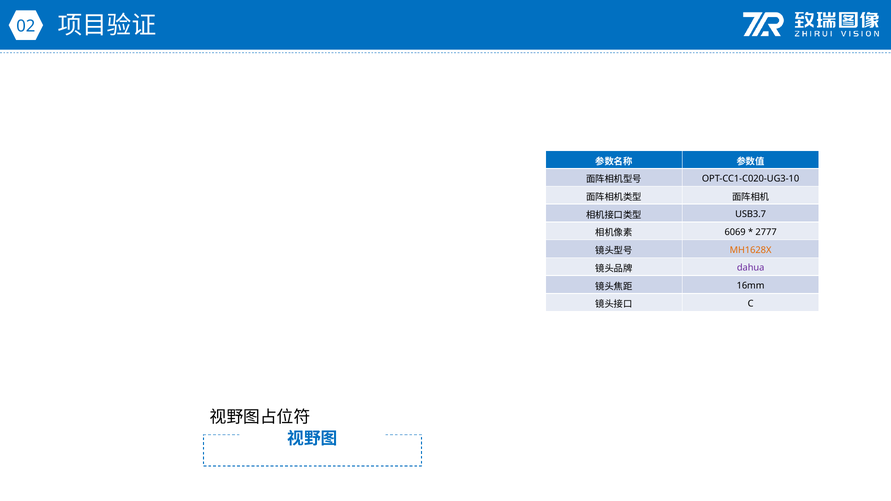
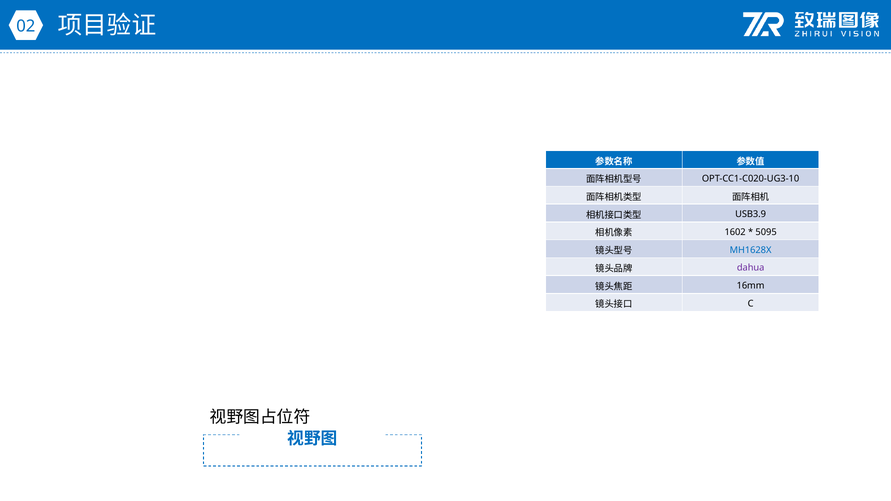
USB3.7: USB3.7 -> USB3.9 (751, 214)
6069: 6069 -> 1602 (735, 232)
2777: 2777 -> 5095 (766, 232)
MH1628X colour: orange -> blue (751, 250)
